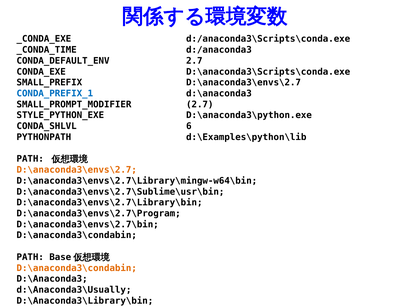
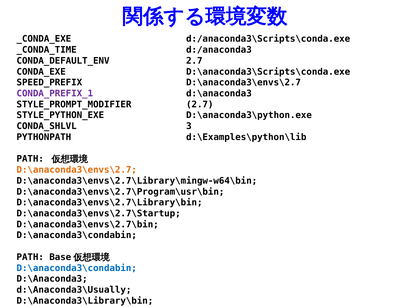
SMALL_PREFIX: SMALL_PREFIX -> SPEED_PREFIX (49, 83)
CONDA_PREFIX_1 colour: blue -> purple (55, 94)
SMALL_PROMPT_MODIFIER: SMALL_PROMPT_MODIFIER -> STYLE_PROMPT_MODIFIER (74, 105)
6: 6 -> 3 (189, 126)
D:\anaconda3\envs\2.7\Sublime\usr\bin: D:\anaconda3\envs\2.7\Sublime\usr\bin -> D:\anaconda3\envs\2.7\Program\usr\bin (120, 192)
D:\anaconda3\envs\2.7\Program: D:\anaconda3\envs\2.7\Program -> D:\anaconda3\envs\2.7\Startup (99, 214)
D:\anaconda3\condabin colour: orange -> blue (77, 268)
